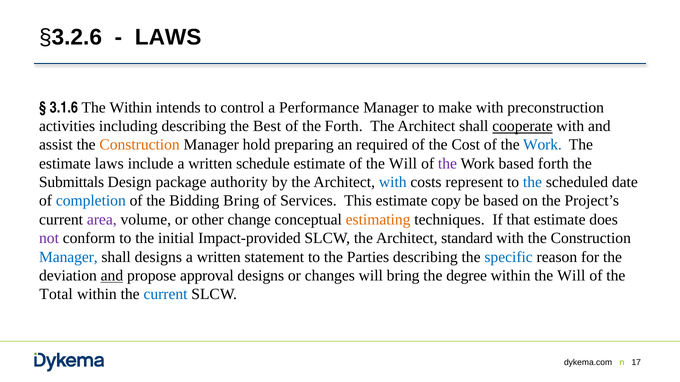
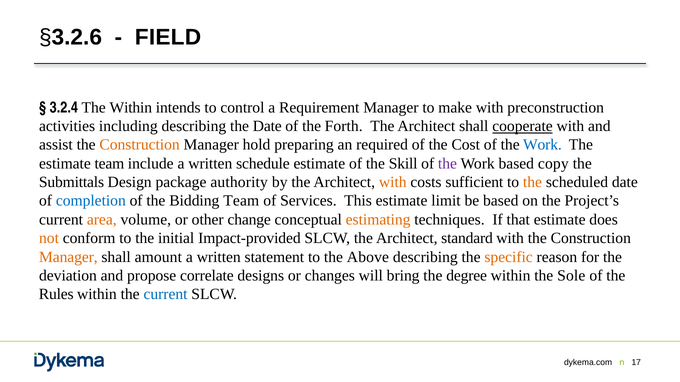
LAWS: LAWS -> FIELD (168, 38)
3.1.6: 3.1.6 -> 3.2.4 (64, 108)
Performance: Performance -> Requirement (319, 108)
the Best: Best -> Date (267, 126)
estimate laws: laws -> team (109, 164)
of the Will: Will -> Skill (403, 164)
based forth: forth -> copy (553, 164)
with colour: blue -> orange (393, 182)
represent: represent -> sufficient (474, 182)
the colour: blue -> orange (533, 182)
Bidding Bring: Bring -> Team (241, 201)
copy: copy -> limit (446, 201)
area colour: purple -> orange (102, 220)
not colour: purple -> orange (49, 239)
Manager colour: blue -> orange (68, 257)
shall designs: designs -> amount (158, 257)
Parties: Parties -> Above (368, 257)
specific colour: blue -> orange (509, 257)
and underline: present -> none (112, 276)
approval: approval -> correlate (207, 276)
within the Will: Will -> Sole (571, 276)
Total: Total -> Rules (56, 295)
